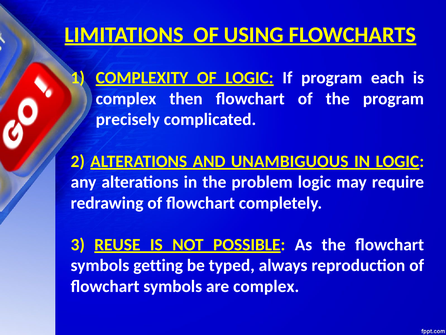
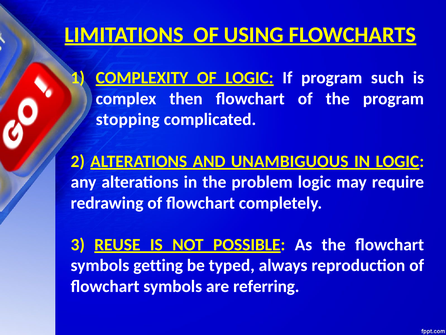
each: each -> such (388, 78)
precisely: precisely -> stopping (128, 119)
are complex: complex -> referring (266, 286)
